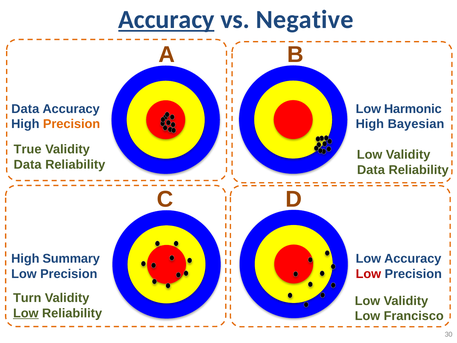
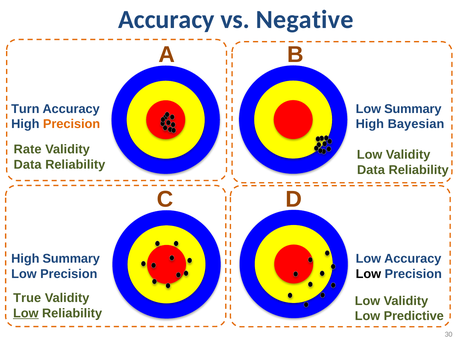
Accuracy underline: present -> none (166, 20)
Data: Data -> Turn (25, 109)
Low Harmonic: Harmonic -> Summary (413, 109)
True: True -> Rate (28, 149)
Low colour: red -> black (368, 274)
Turn: Turn -> True (27, 298)
Francisco: Francisco -> Predictive (414, 316)
